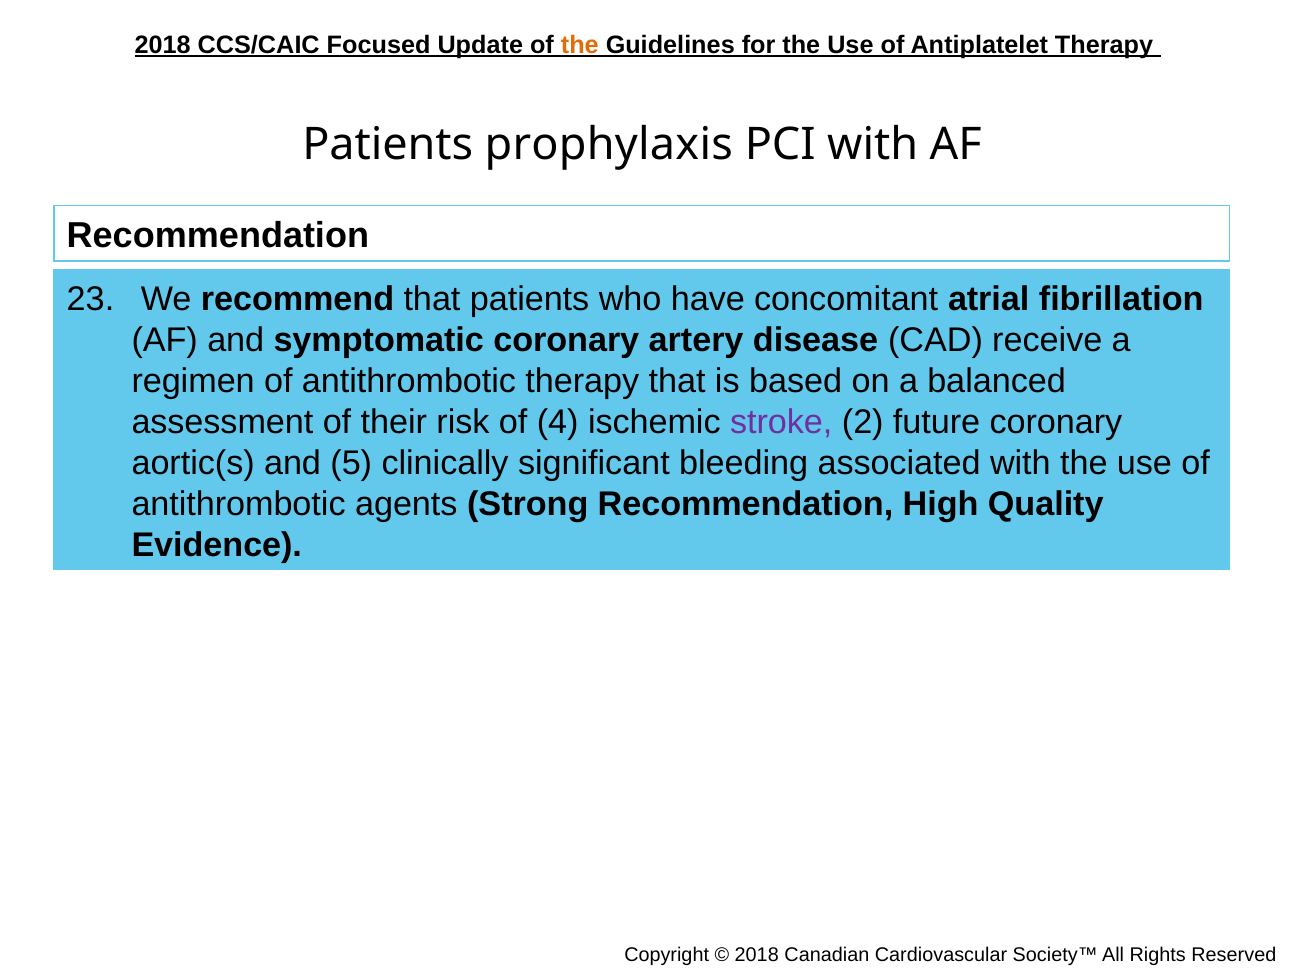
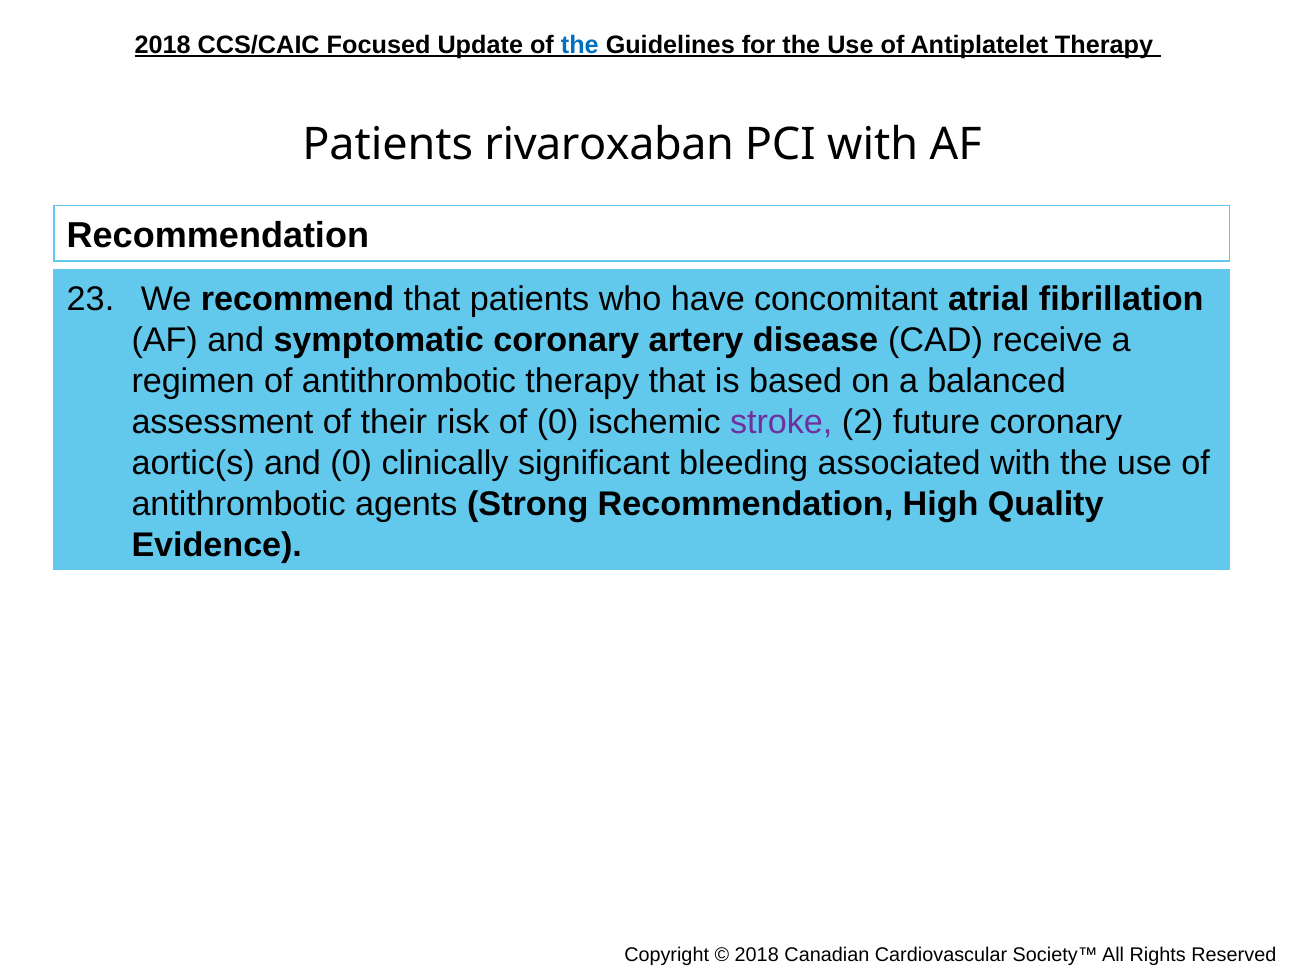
the colour: orange -> blue (580, 45)
prophylaxis: prophylaxis -> rivaroxaban (609, 145)
of 4: 4 -> 0 (558, 422)
and 5: 5 -> 0 (351, 463)
